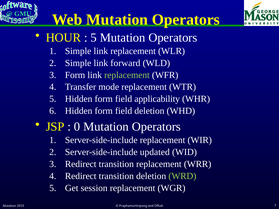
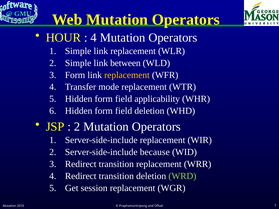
5: 5 -> 4 (94, 38)
forward: forward -> between (125, 63)
replacement colour: light green -> yellow (127, 75)
0: 0 -> 2 (77, 127)
updated: updated -> because (155, 152)
